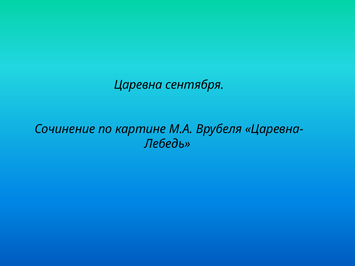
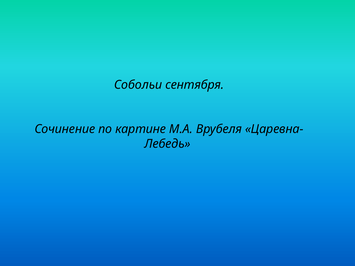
Царевна: Царевна -> Собольи (138, 85)
